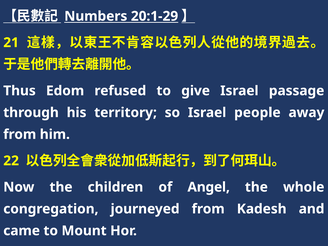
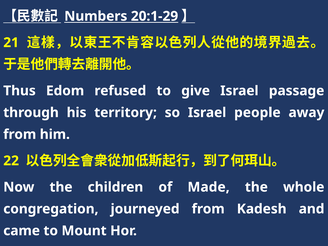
Angel: Angel -> Made (209, 187)
